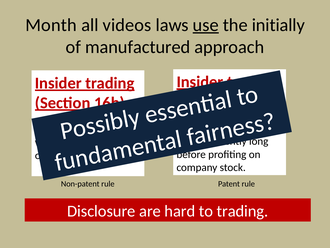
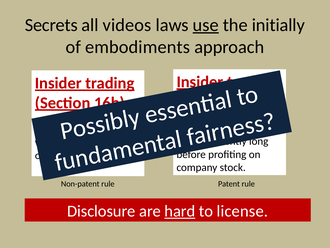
Month: Month -> Secrets (51, 25)
manufactured: manufactured -> embodiments (138, 47)
hard underline: none -> present (180, 211)
to trading: trading -> license (242, 211)
